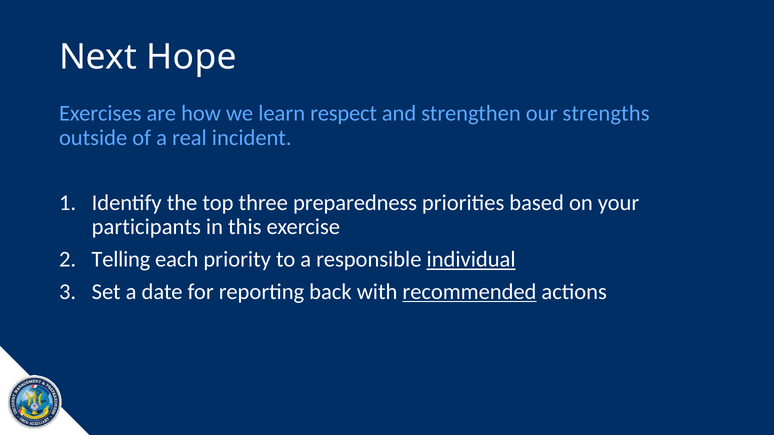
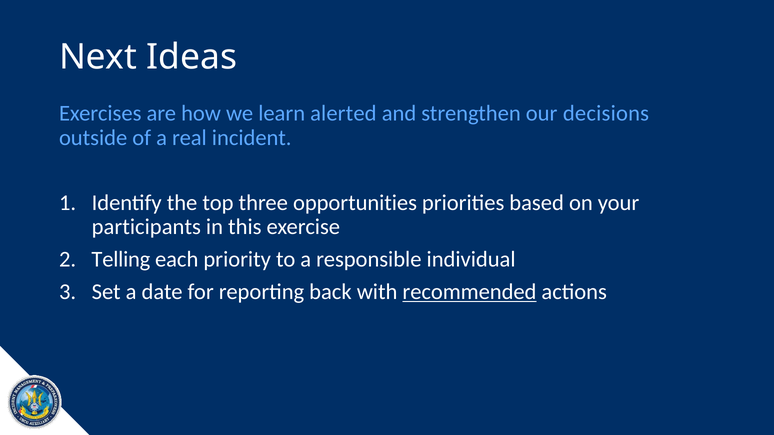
Hope: Hope -> Ideas (192, 57)
respect: respect -> alerted (343, 114)
strengths: strengths -> decisions (606, 114)
preparedness: preparedness -> opportunities (355, 203)
individual underline: present -> none (471, 260)
